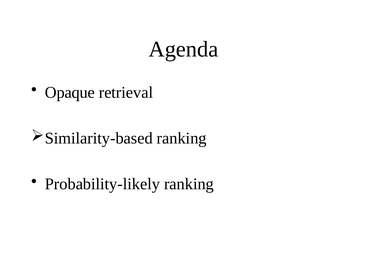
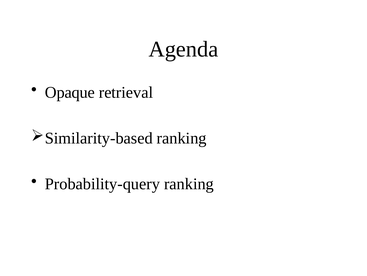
Probability-likely: Probability-likely -> Probability-query (102, 184)
